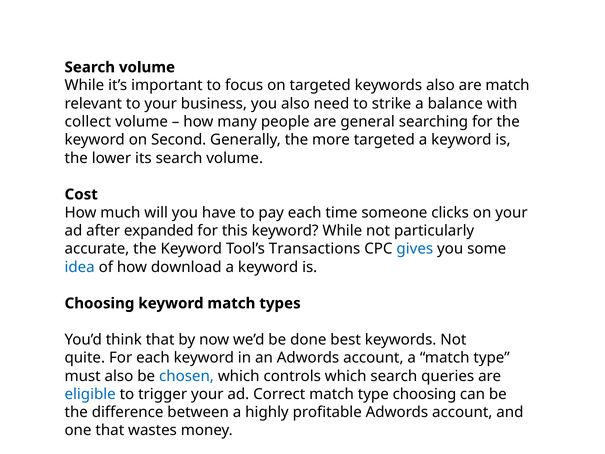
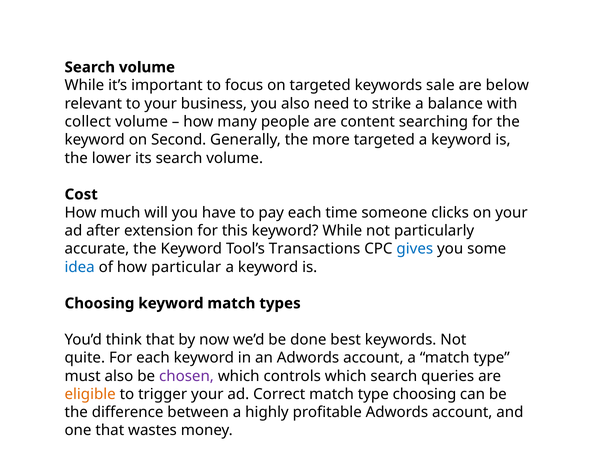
keywords also: also -> sale (440, 85)
are match: match -> below (507, 85)
general: general -> content (368, 122)
expanded: expanded -> extension (159, 231)
download: download -> particular (186, 267)
chosen colour: blue -> purple (186, 376)
eligible colour: blue -> orange (90, 394)
